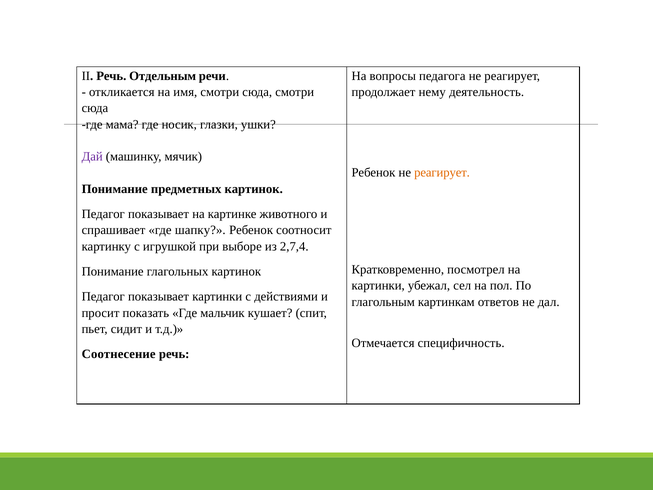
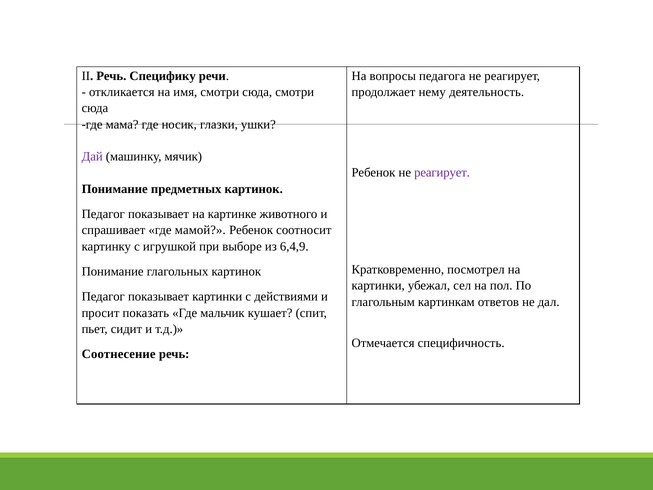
Отдельным: Отдельным -> Специфику (163, 76)
реагирует colour: orange -> purple (442, 173)
шапку: шапку -> мамой (200, 230)
2,7,4: 2,7,4 -> 6,4,9 (294, 246)
